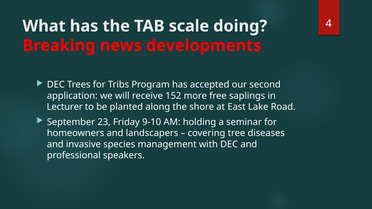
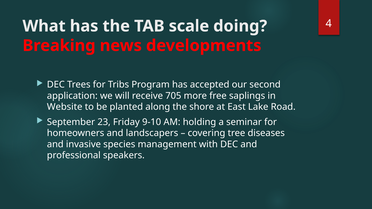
152: 152 -> 705 (173, 96)
Lecturer: Lecturer -> Website (65, 107)
